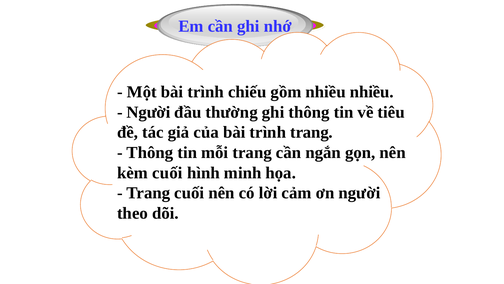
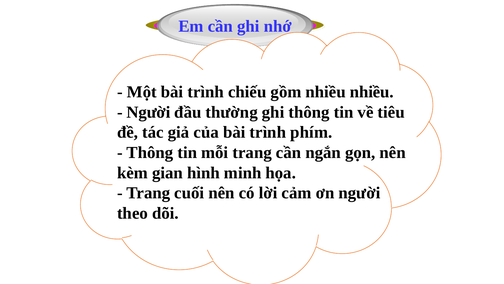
trình trang: trang -> phím (311, 132)
kèm cuối: cuối -> gian (168, 173)
